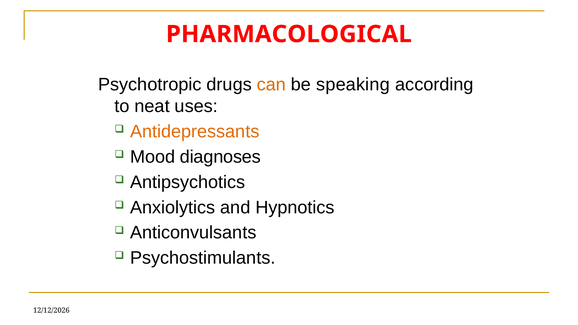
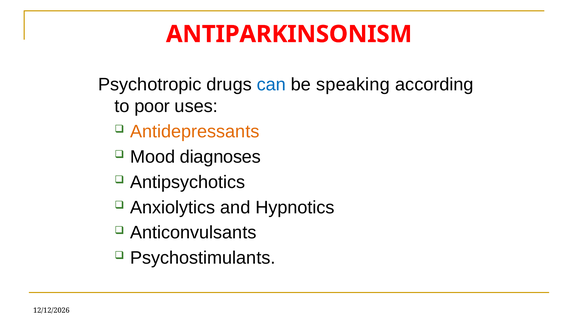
PHARMACOLOGICAL: PHARMACOLOGICAL -> ANTIPARKINSONISM (289, 34)
can colour: orange -> blue (271, 85)
neat: neat -> poor (152, 106)
